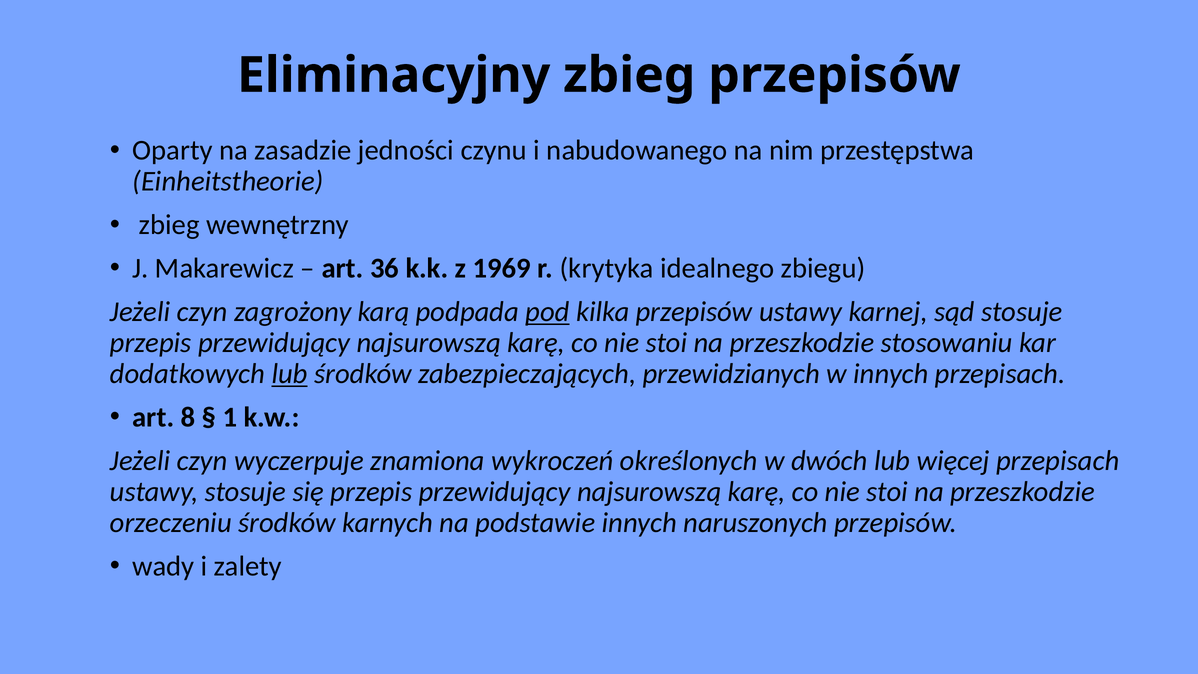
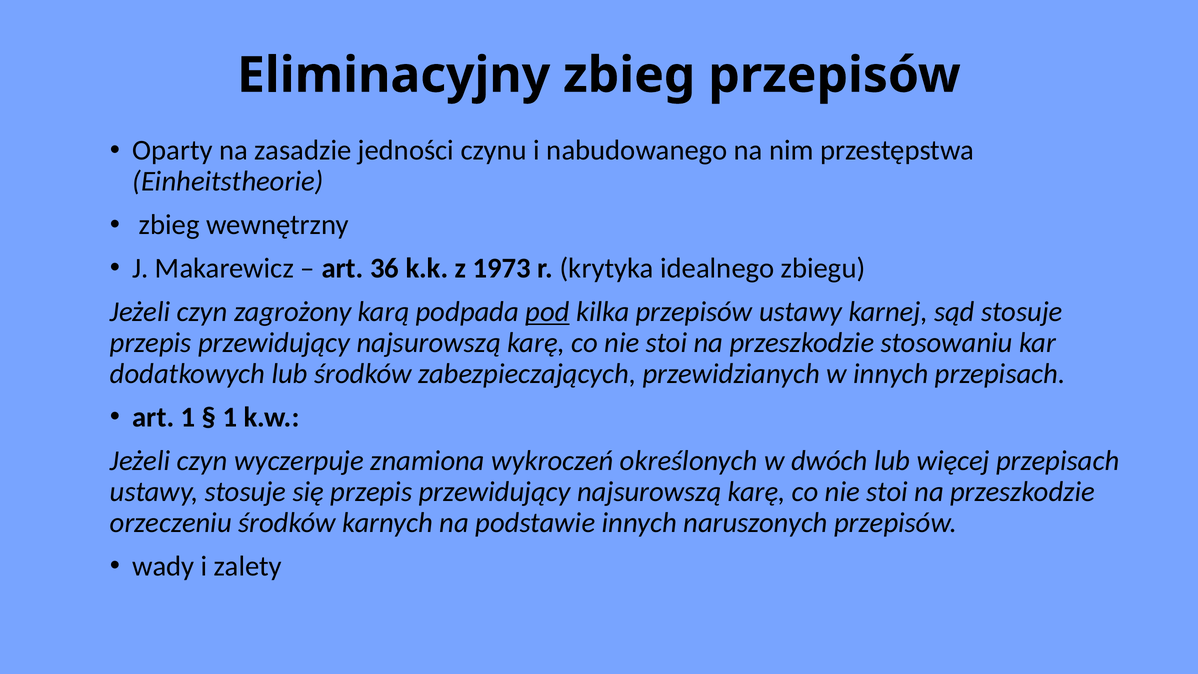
1969: 1969 -> 1973 (502, 268)
lub underline: present -> none (290, 374)
art 8: 8 -> 1 (188, 417)
